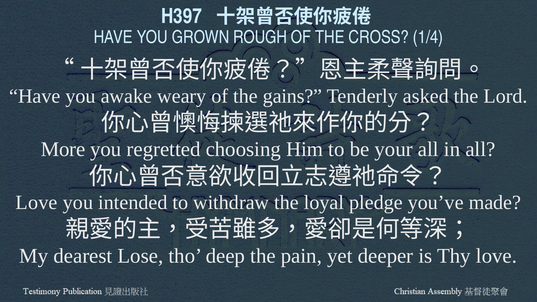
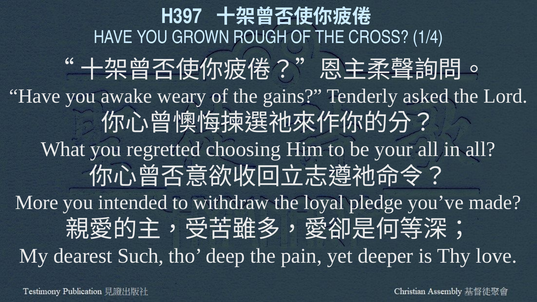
More: More -> What (63, 149)
Love: Love -> More (37, 203)
Lose: Lose -> Such (141, 256)
